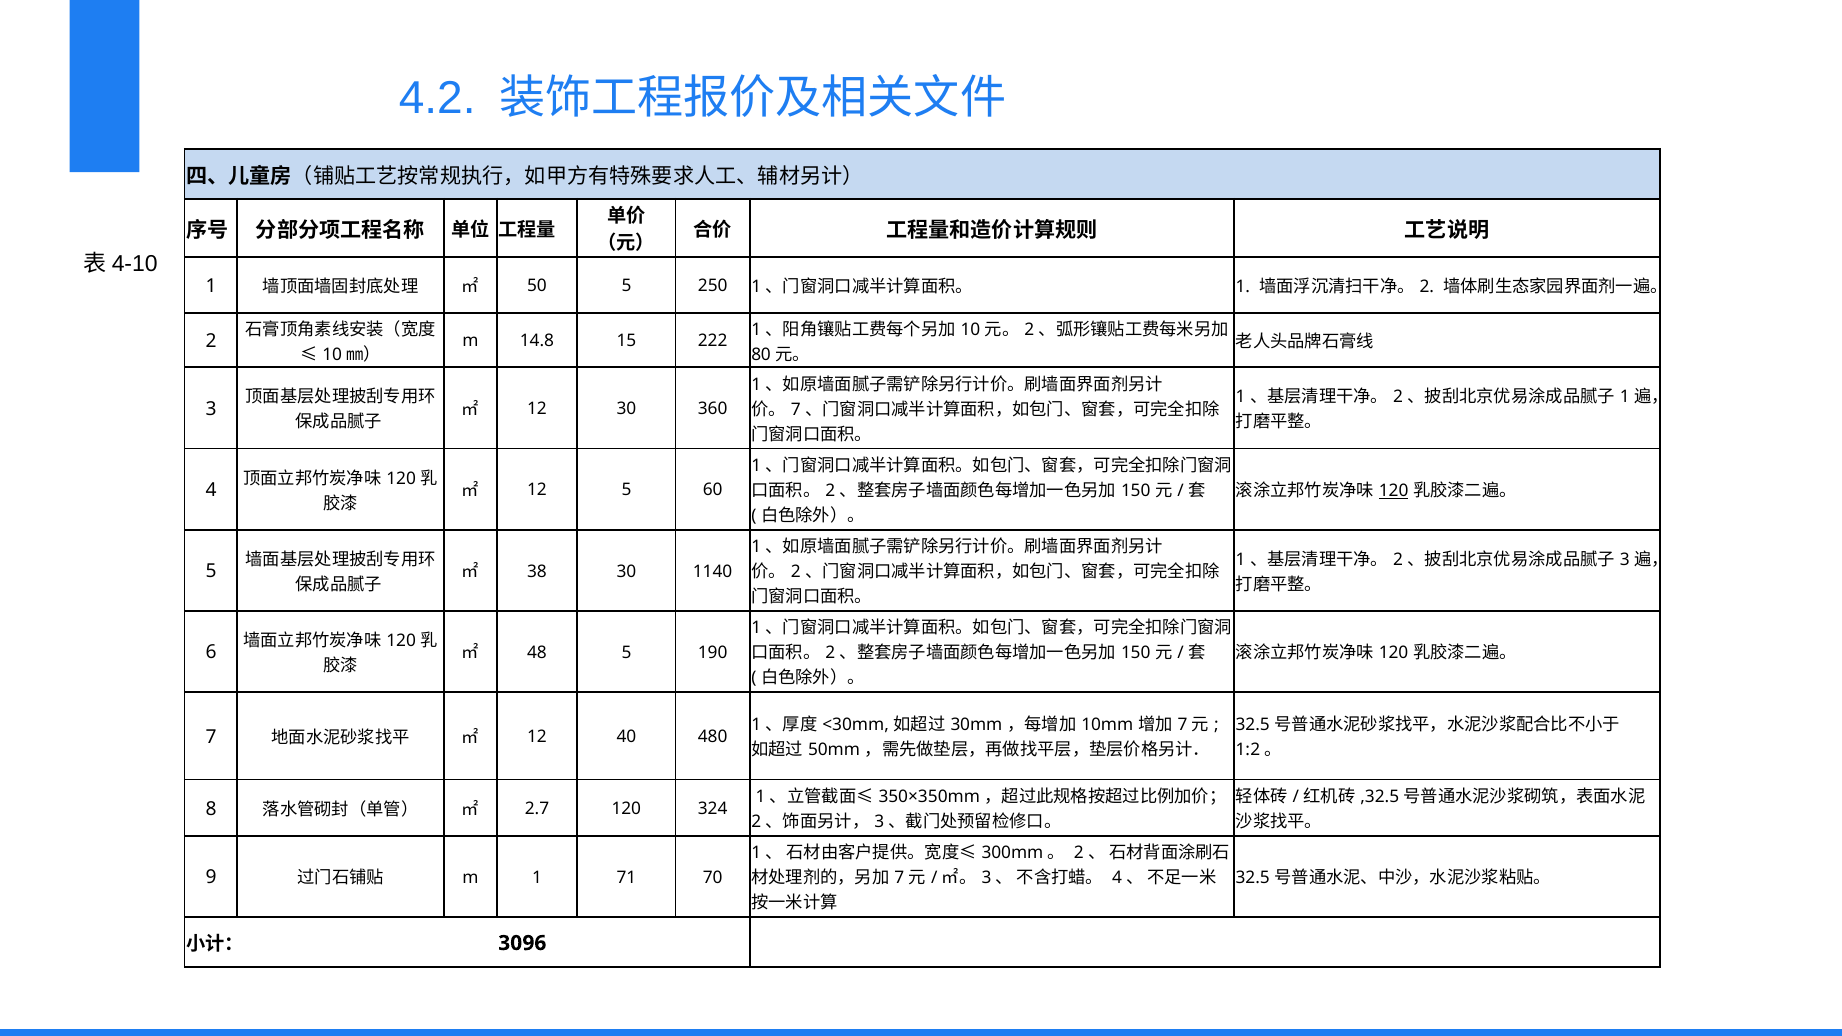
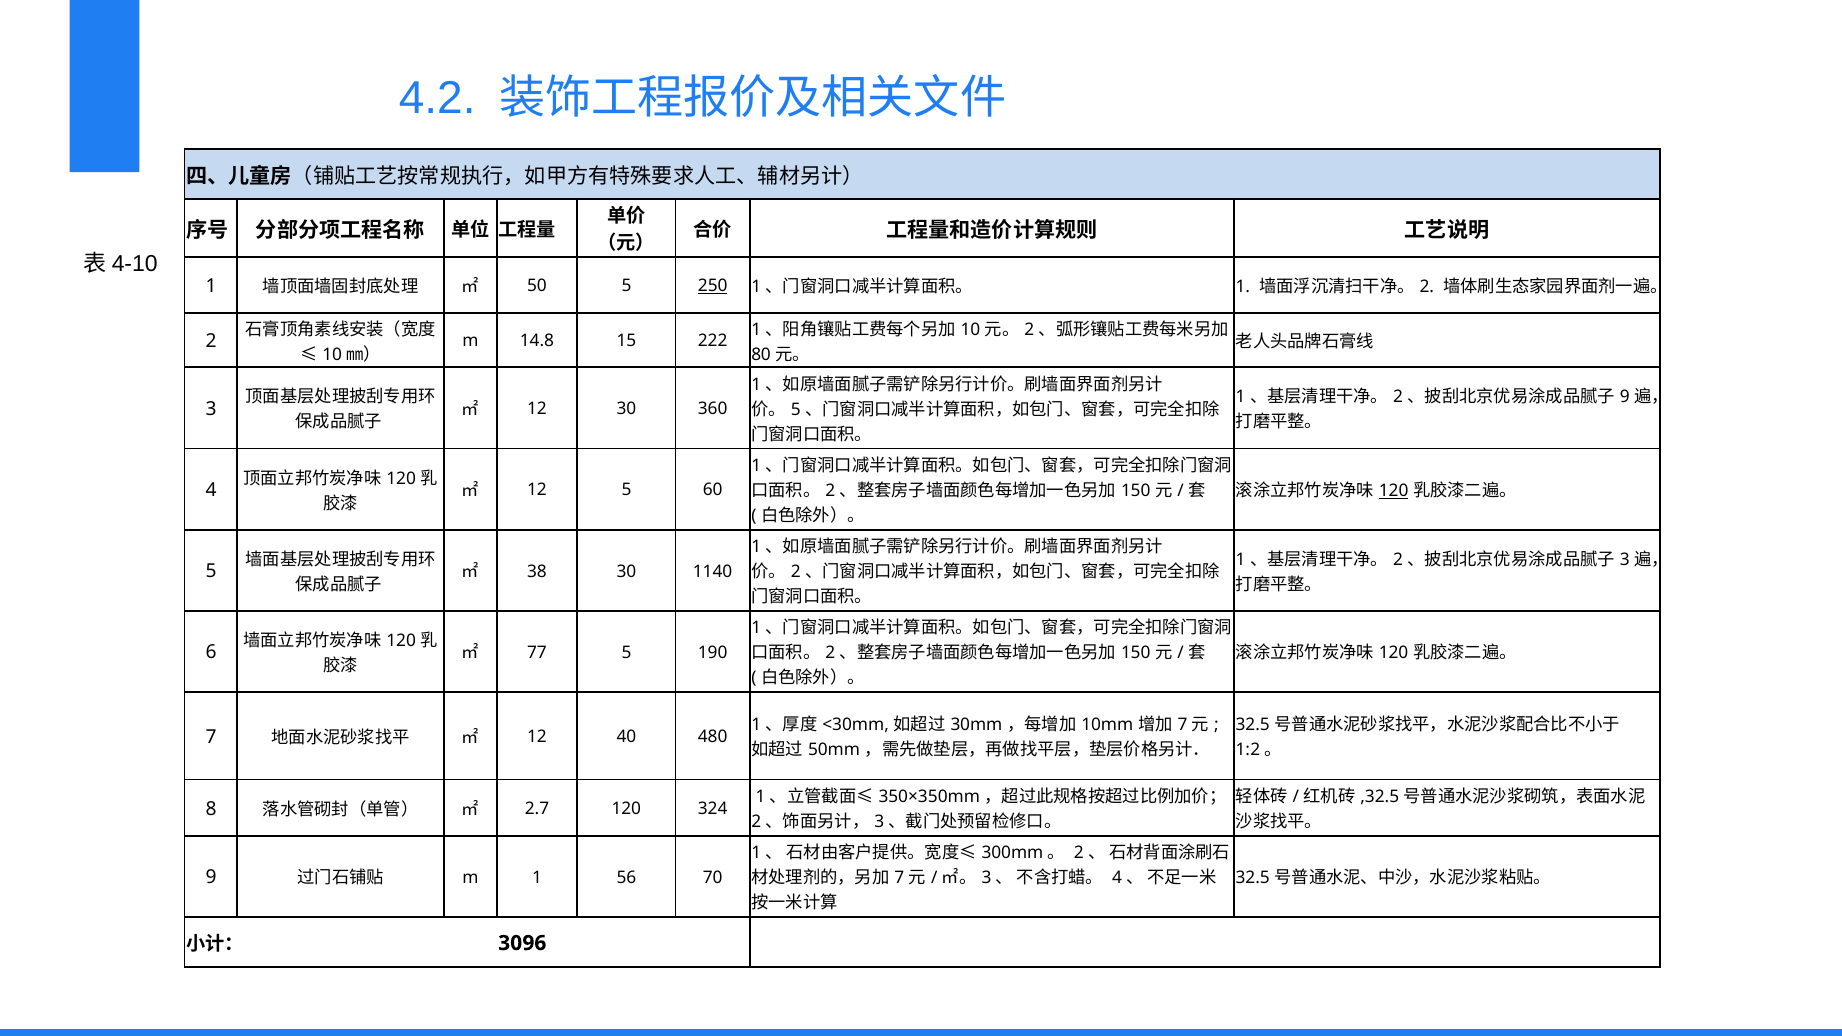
250 underline: none -> present (713, 286)
1: 1 -> 9 (1625, 397)
7: 7 -> 5 (796, 410)
48: 48 -> 77 (537, 653)
71: 71 -> 56 (626, 877)
